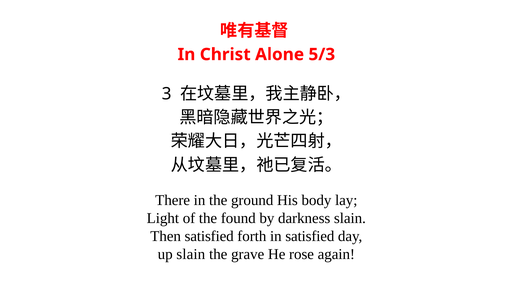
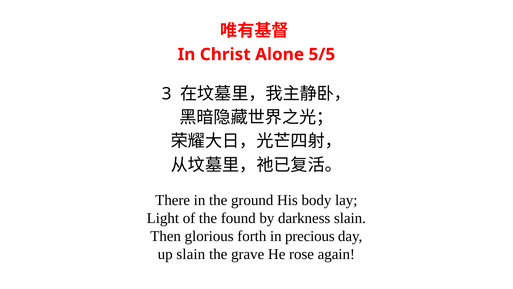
5/3: 5/3 -> 5/5 (322, 54)
Then satisfied: satisfied -> glorious (209, 236)
in satisfied: satisfied -> precious (310, 236)
